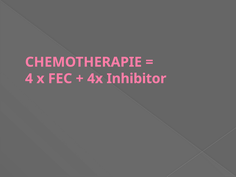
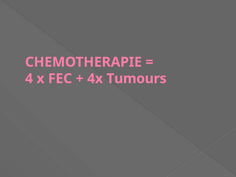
Inhibitor: Inhibitor -> Tumours (136, 79)
